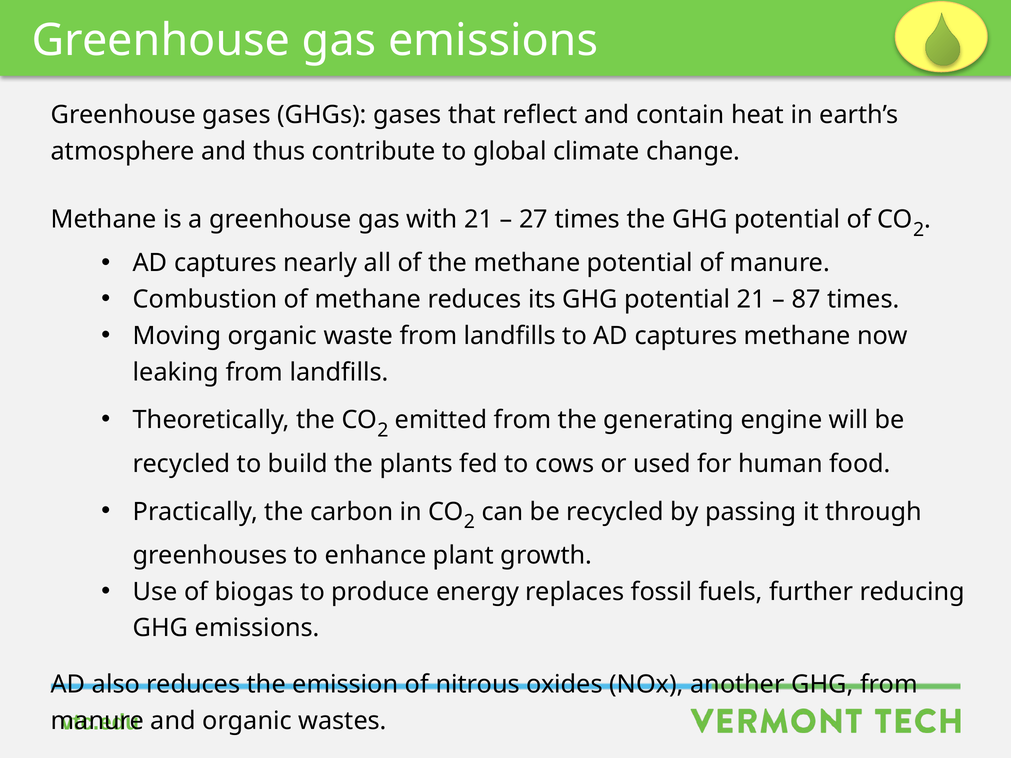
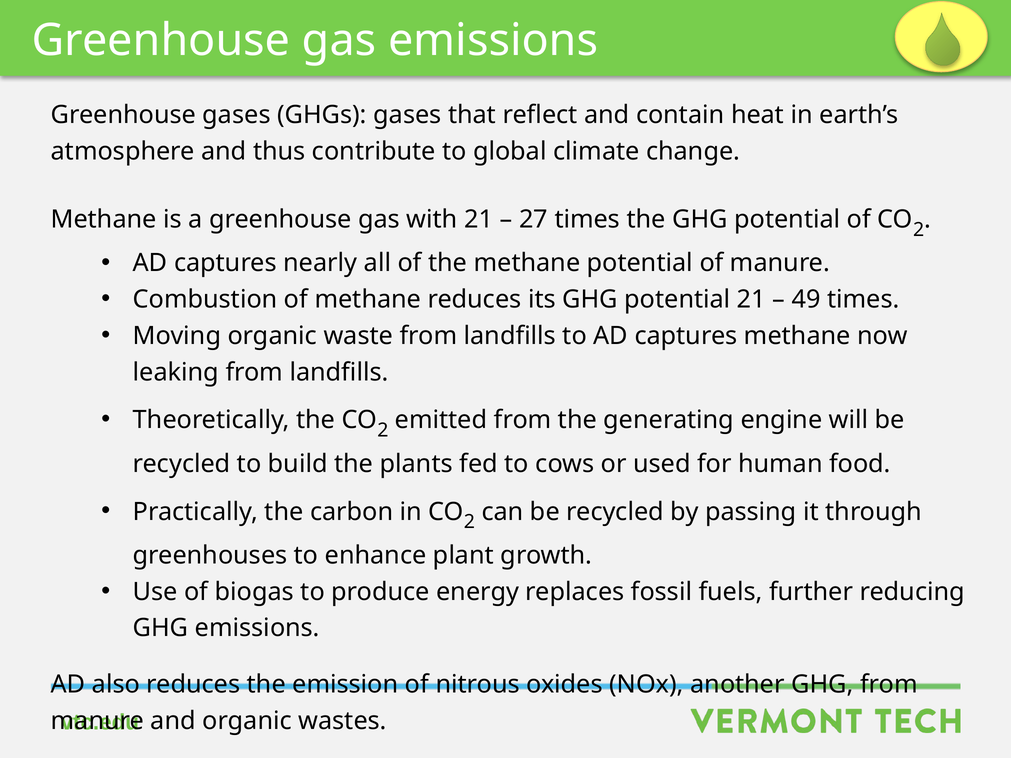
87: 87 -> 49 (806, 300)
